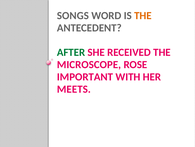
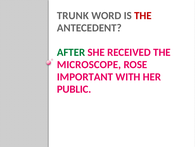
SONGS: SONGS -> TRUNK (73, 16)
THE colour: orange -> red (143, 16)
MEETS: MEETS -> PUBLIC (74, 89)
